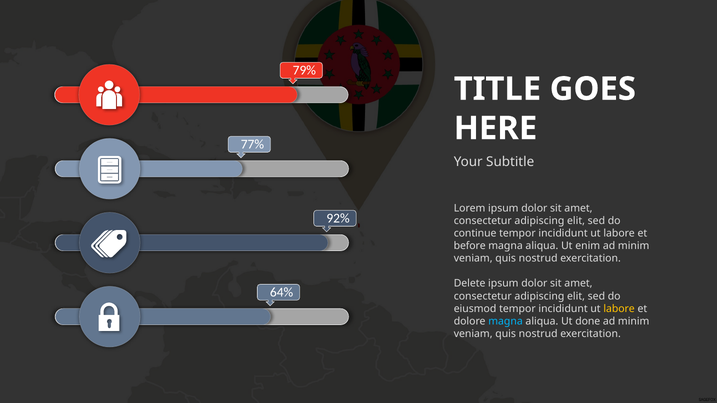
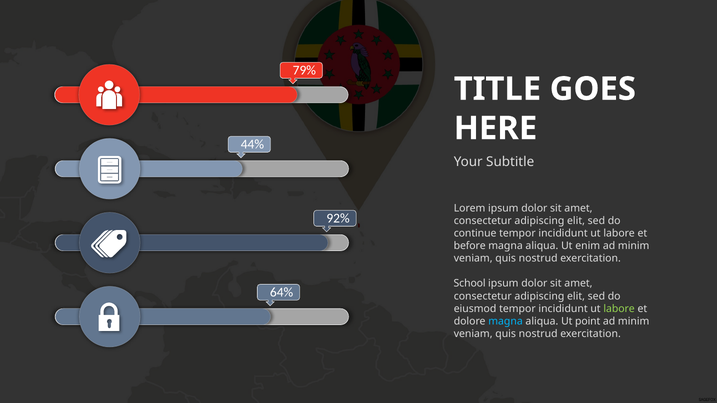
77%: 77% -> 44% (252, 145)
Delete: Delete -> School (470, 284)
labore colour: yellow -> light green (619, 309)
done: done -> point (588, 321)
